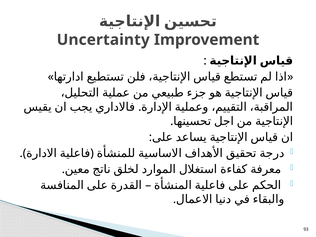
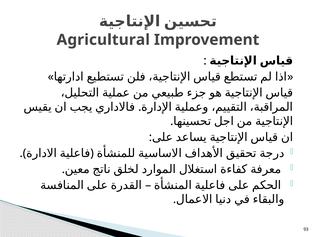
Uncertainty: Uncertainty -> Agricultural (103, 40)
